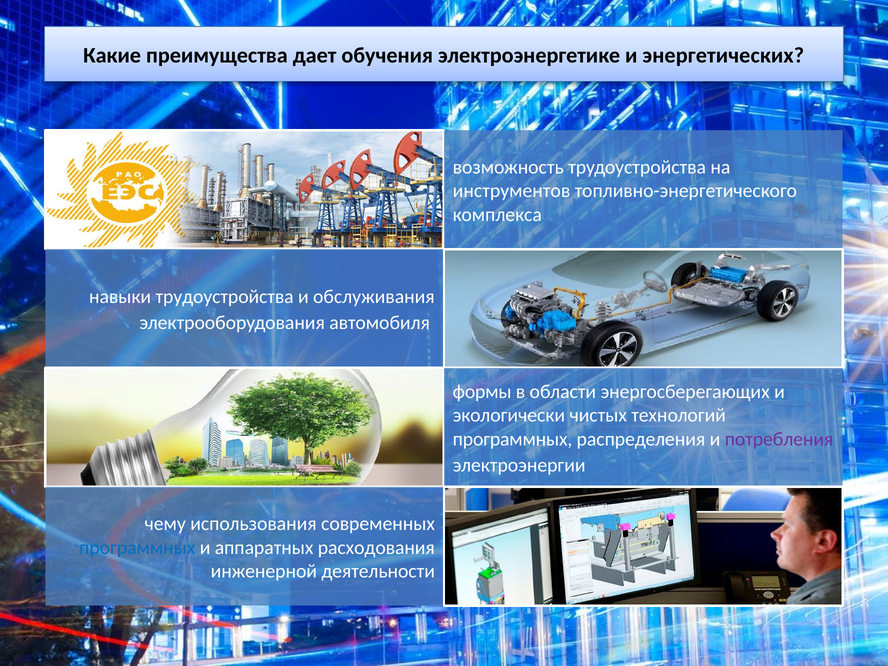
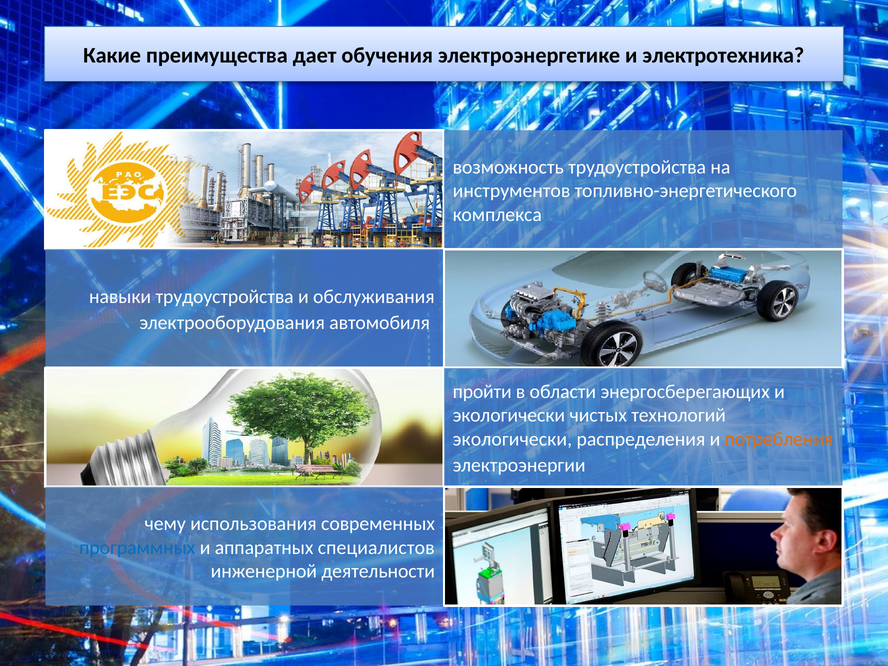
энергетических: энергетических -> электротехника (723, 55)
формы: формы -> пройти (482, 392)
программных: программных -> экологически (512, 439)
потребления colour: purple -> orange (779, 439)
расходования: расходования -> специалистов (376, 548)
